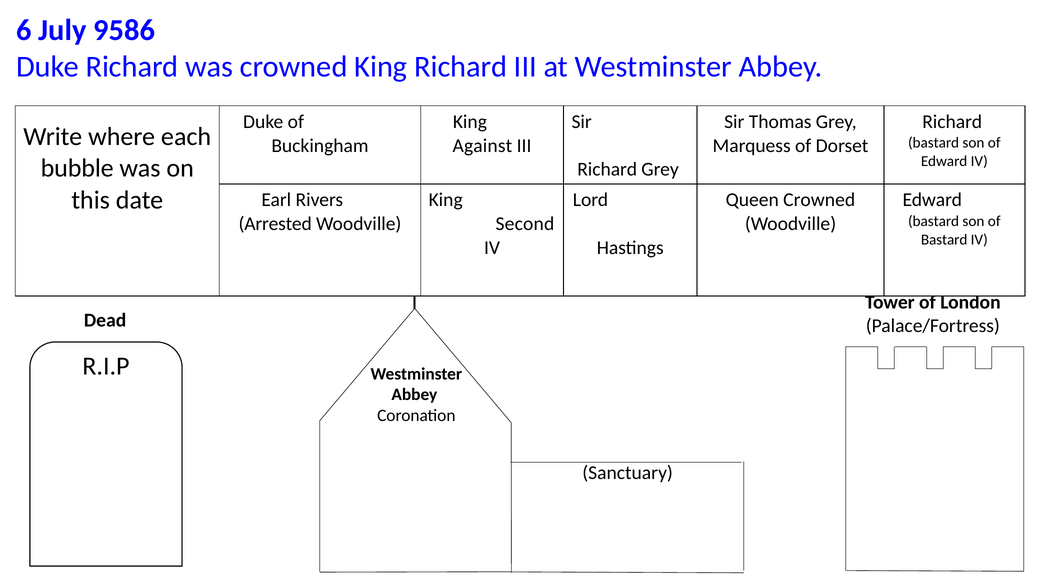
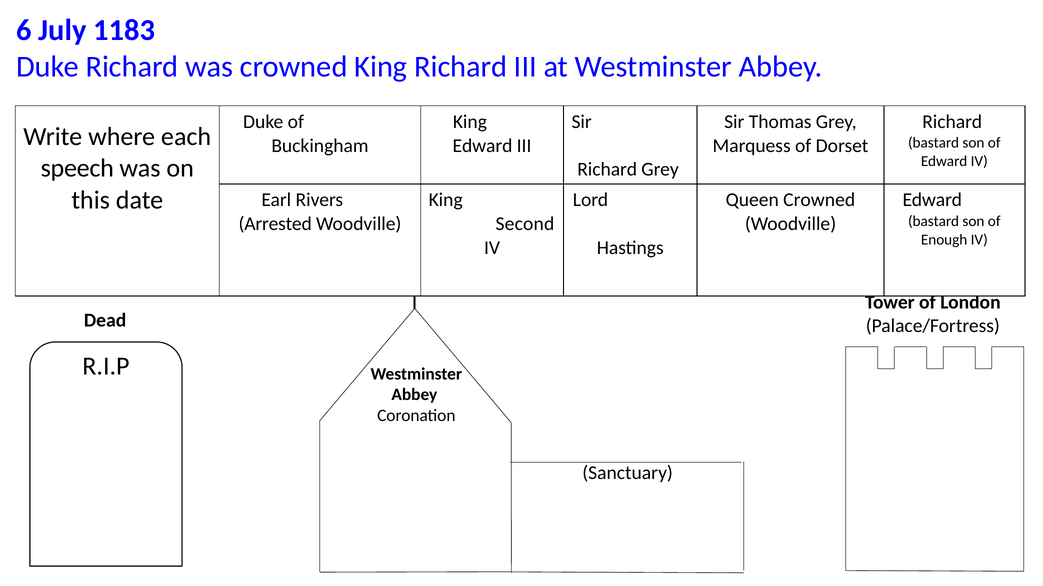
9586: 9586 -> 1183 (124, 30)
Against: Against -> Edward (482, 146)
bubble: bubble -> speech (77, 168)
Bastard: Bastard -> Enough (944, 240)
